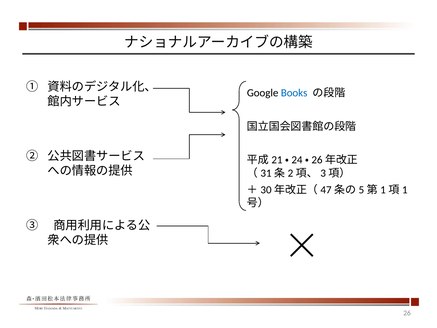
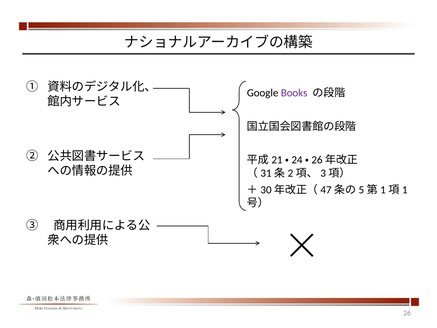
Books colour: blue -> purple (294, 93)
